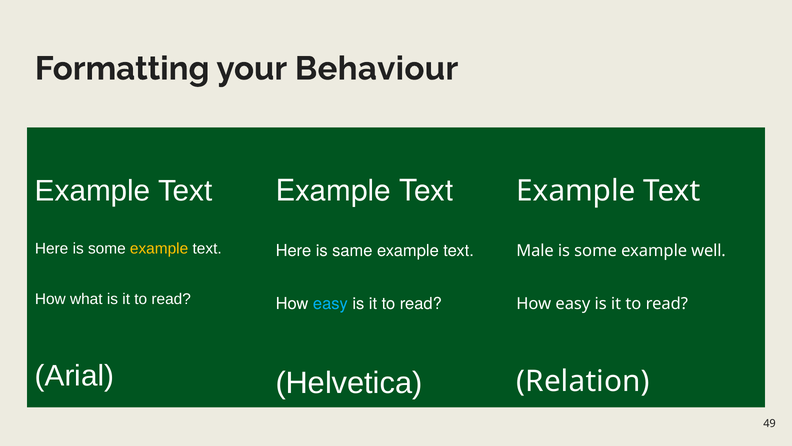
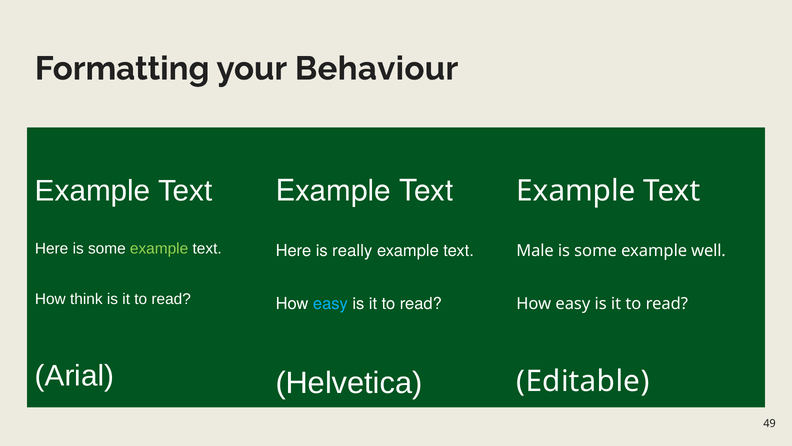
example colour: yellow -> light green (159, 248)
same: same -> really (352, 251)
what: what -> think (86, 299)
Relation: Relation -> Editable (583, 381)
